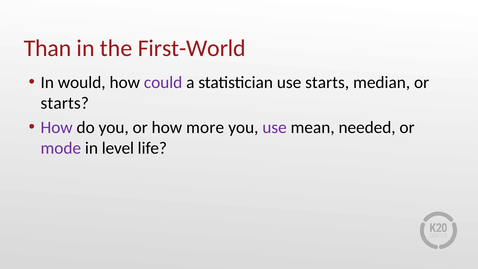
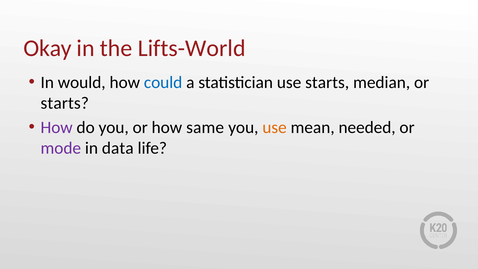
Than: Than -> Okay (48, 48)
First-World: First-World -> Lifts-World (192, 48)
could colour: purple -> blue (163, 82)
more: more -> same (205, 127)
use colour: purple -> orange (275, 127)
level: level -> data (118, 148)
